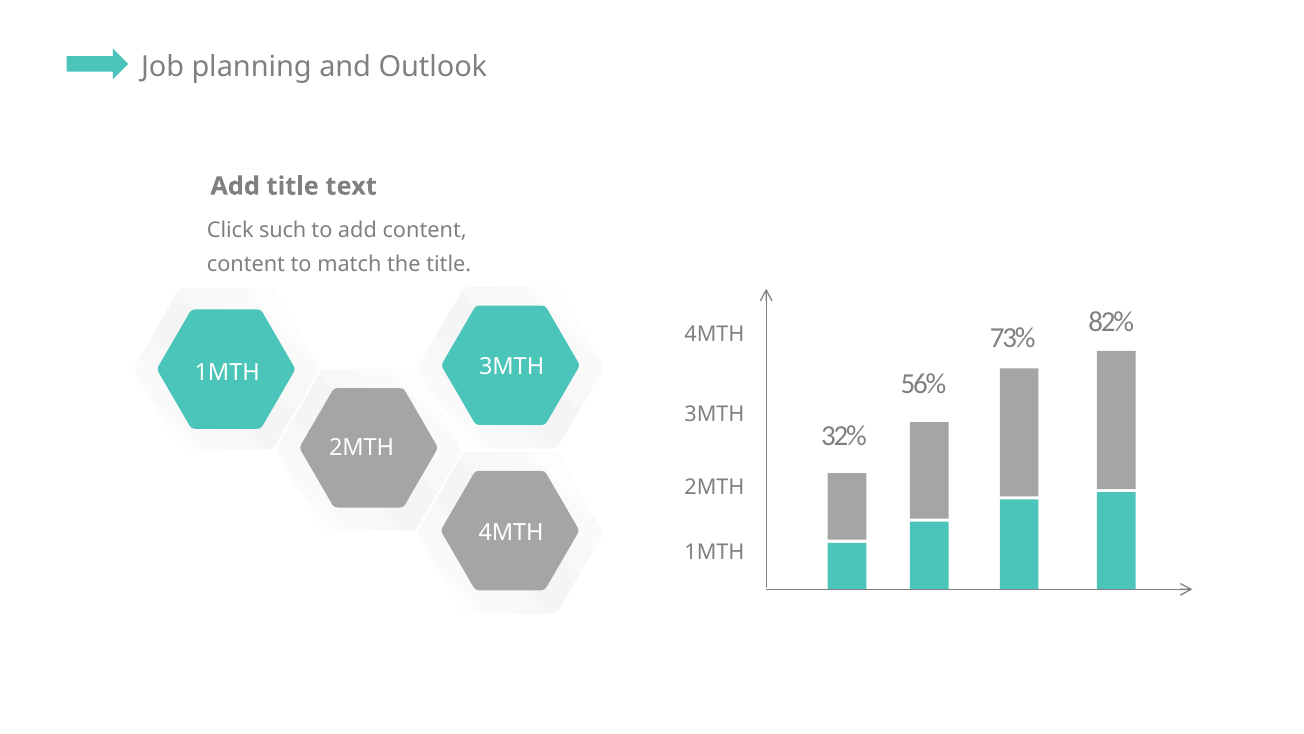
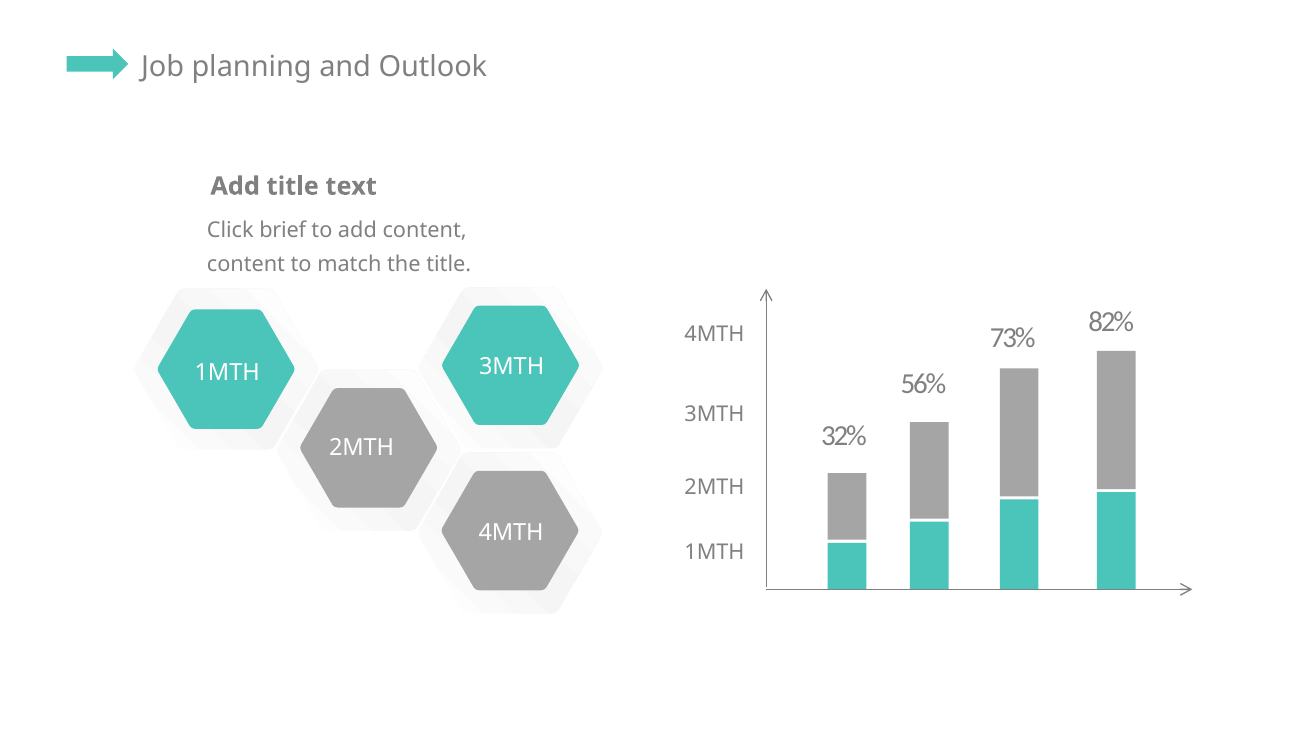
such: such -> brief (283, 231)
